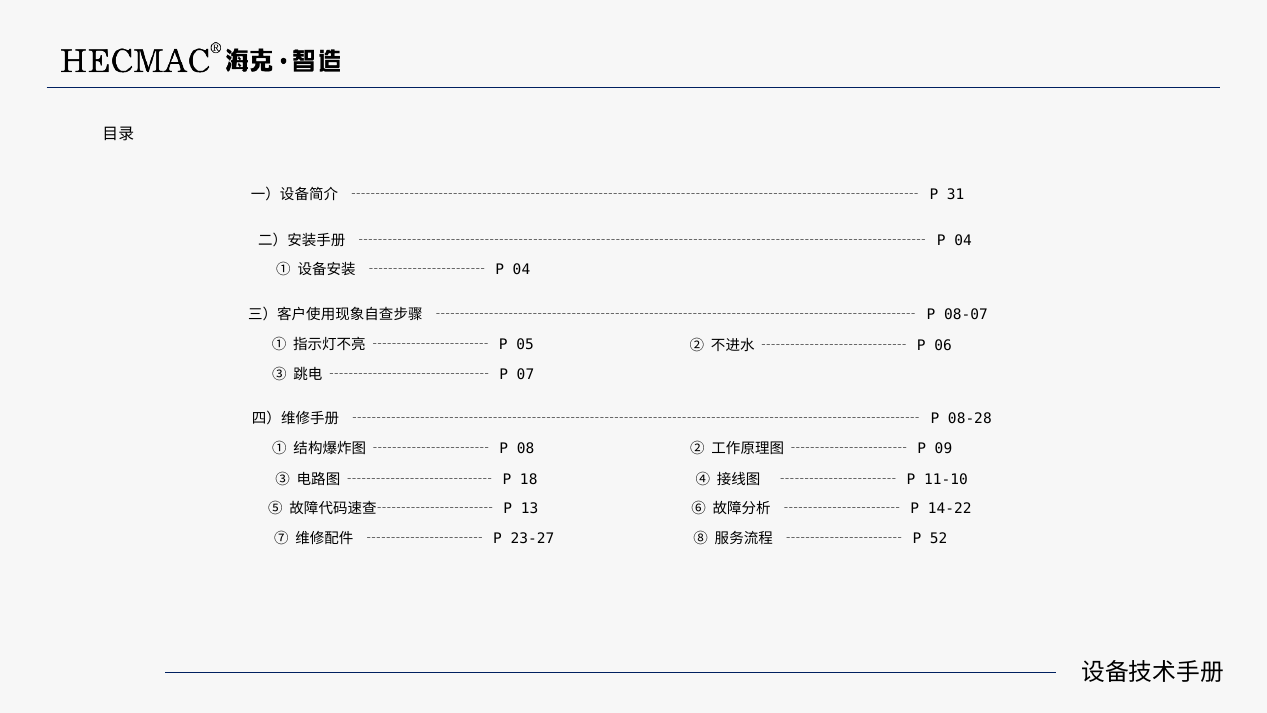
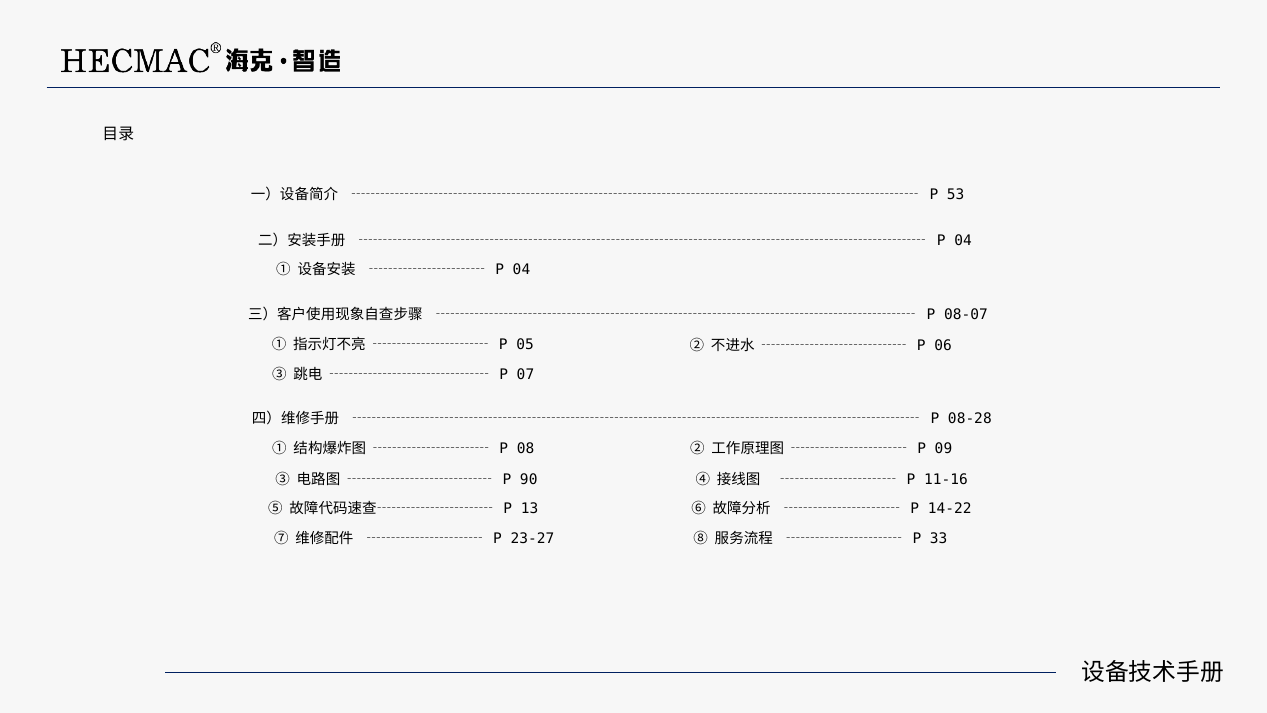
31: 31 -> 53 (956, 195)
11-10: 11-10 -> 11-16 (946, 479)
18: 18 -> 90 (529, 479)
52: 52 -> 33 (939, 539)
